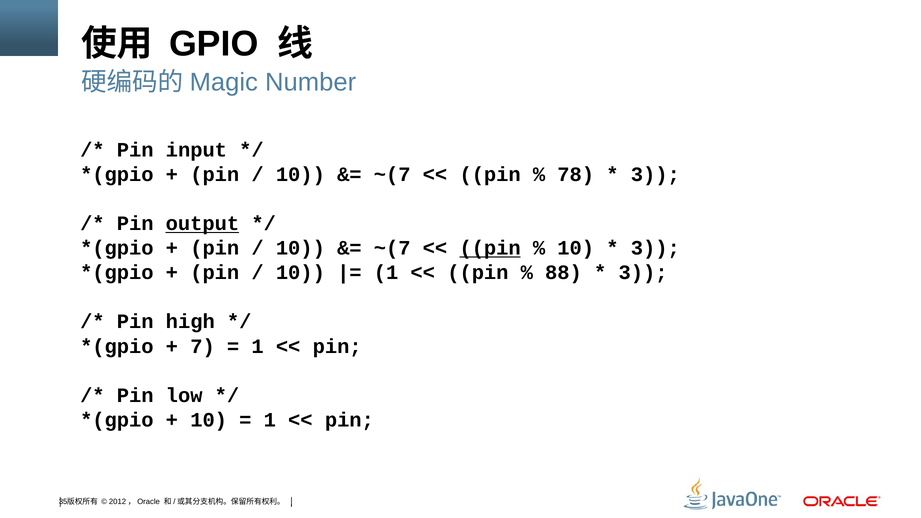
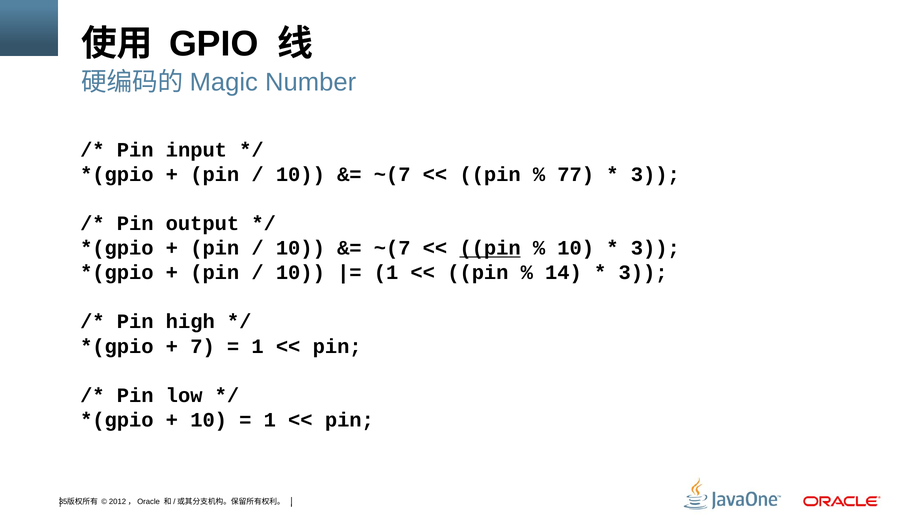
78: 78 -> 77 (576, 175)
output underline: present -> none (202, 224)
88: 88 -> 14 (563, 273)
